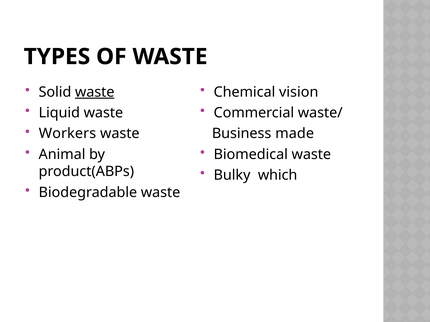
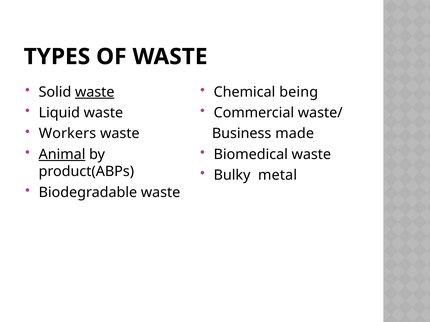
vision: vision -> being (299, 92)
Animal underline: none -> present (62, 155)
which: which -> metal (278, 175)
